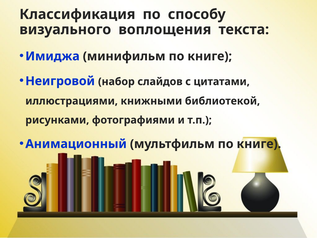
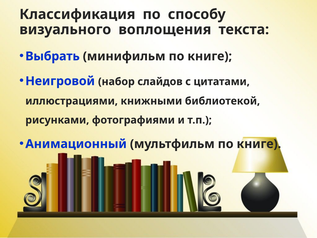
Имиджа: Имиджа -> Выбрать (53, 56)
